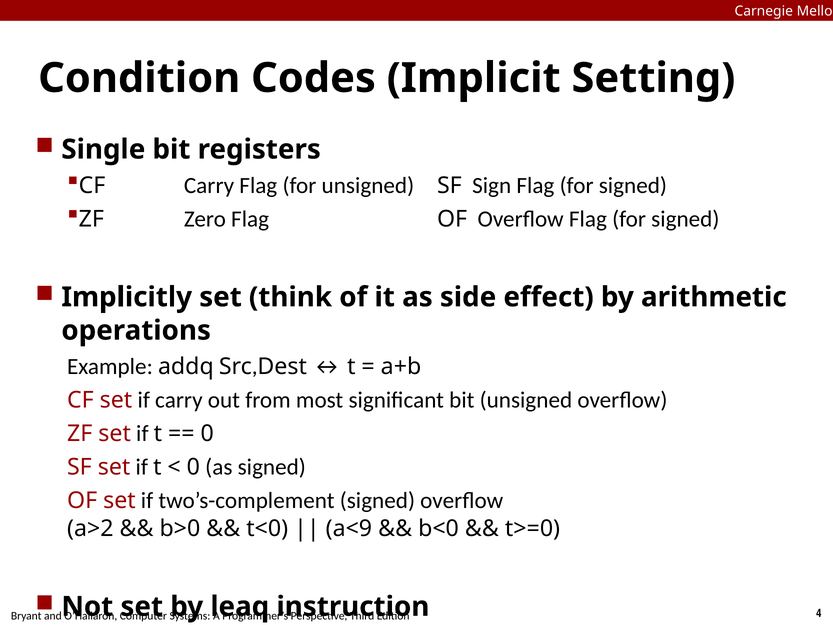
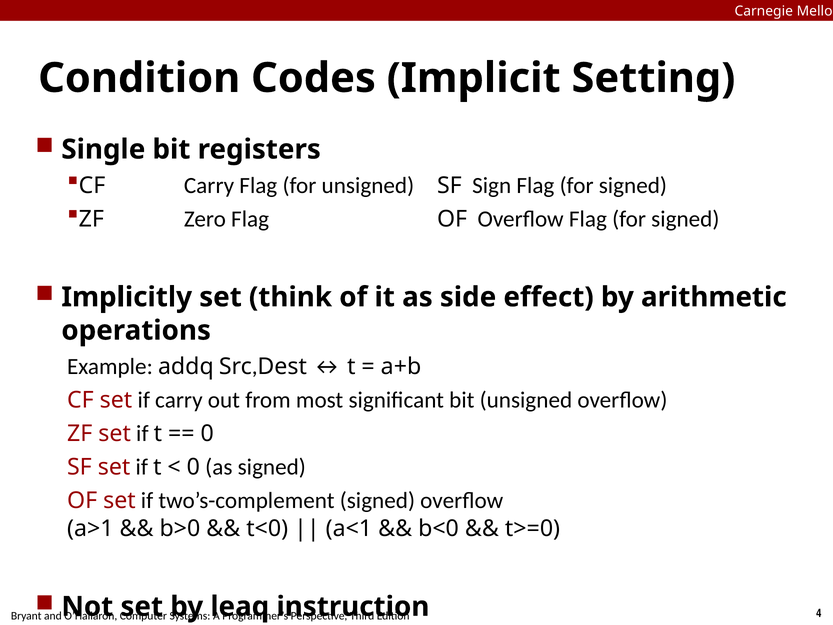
a>2: a>2 -> a>1 (90, 528)
a<9: a<9 -> a<1 (349, 528)
